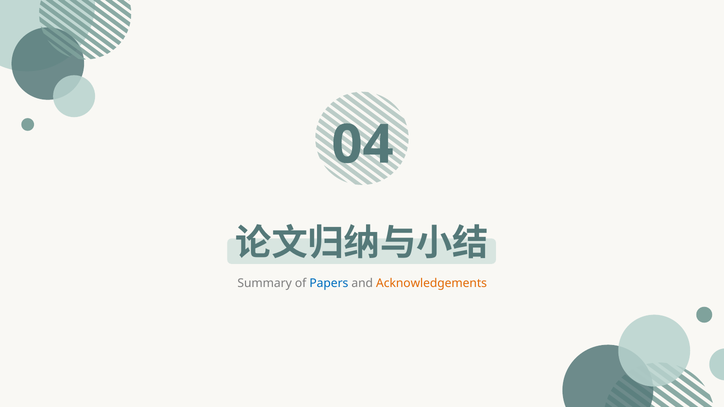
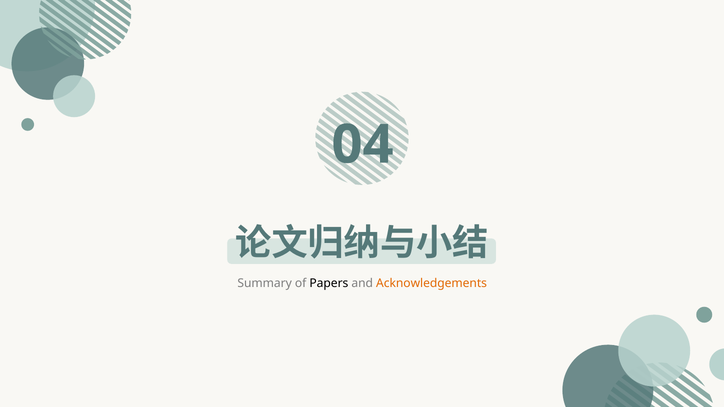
Papers colour: blue -> black (329, 283)
